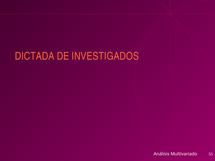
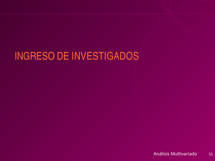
DICTADA: DICTADA -> INGRESO (35, 56)
